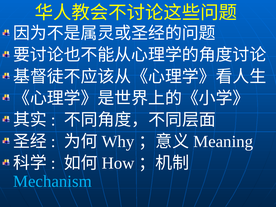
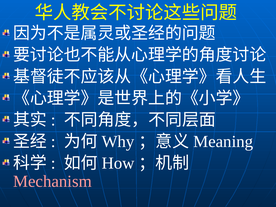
Mechanism colour: light blue -> pink (52, 181)
